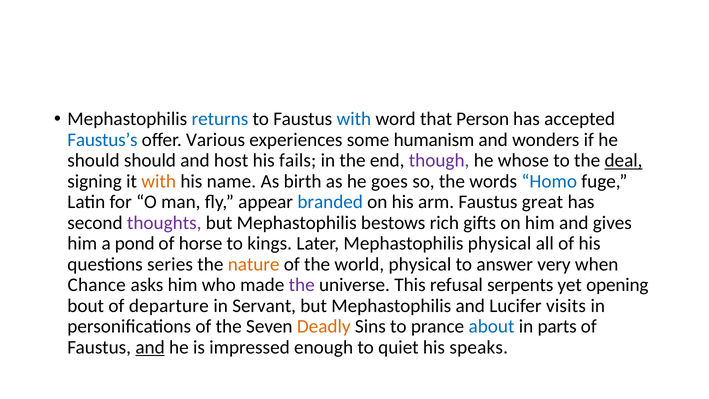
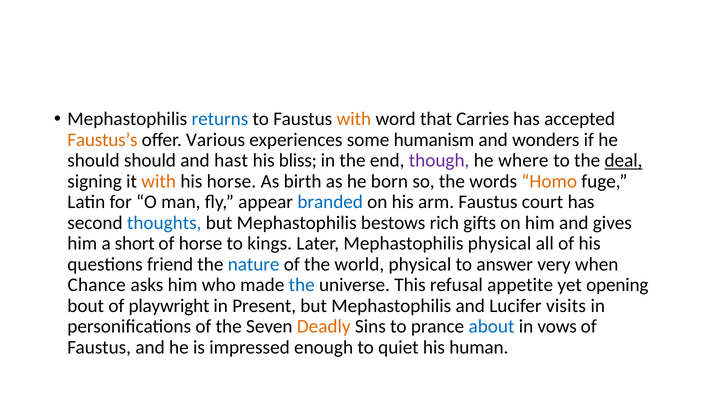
with colour: blue -> orange (354, 119)
Person: Person -> Carries (483, 119)
Faustus’s colour: blue -> orange (102, 140)
host: host -> hast (231, 161)
fails: fails -> bliss (298, 161)
whose: whose -> where (523, 161)
his name: name -> horse (231, 181)
goes: goes -> born (389, 181)
Homo colour: blue -> orange (549, 181)
great: great -> court (543, 202)
thoughts colour: purple -> blue (164, 223)
pond: pond -> short (135, 243)
series: series -> friend (170, 264)
nature colour: orange -> blue (254, 264)
the colour: purple -> blue (302, 285)
serpents: serpents -> appetite (520, 285)
departure: departure -> playwright (169, 306)
Servant: Servant -> Present (264, 306)
parts: parts -> vows (557, 326)
and underline: present -> none (150, 347)
speaks: speaks -> human (479, 347)
